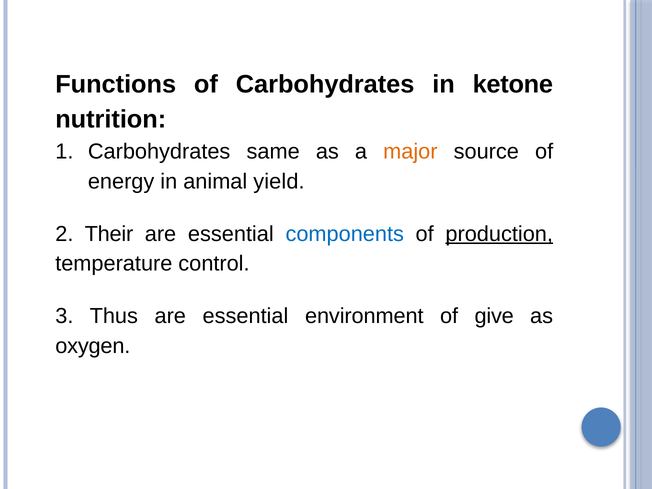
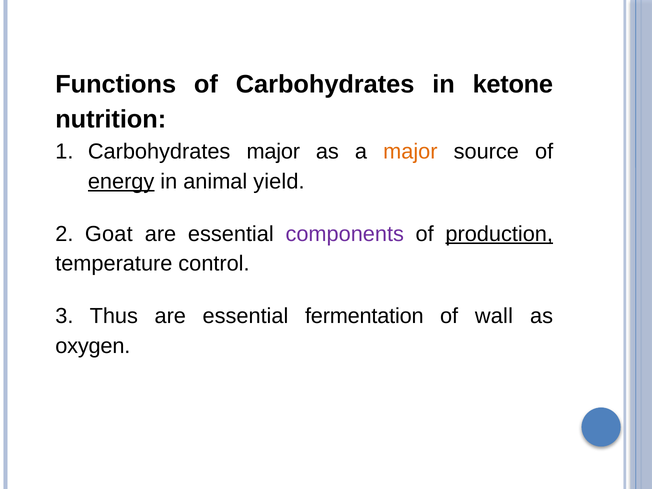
Carbohydrates same: same -> major (273, 151)
energy underline: none -> present (121, 181)
Their: Their -> Goat (109, 234)
components colour: blue -> purple (345, 234)
environment: environment -> fermentation (364, 316)
give: give -> wall (494, 316)
